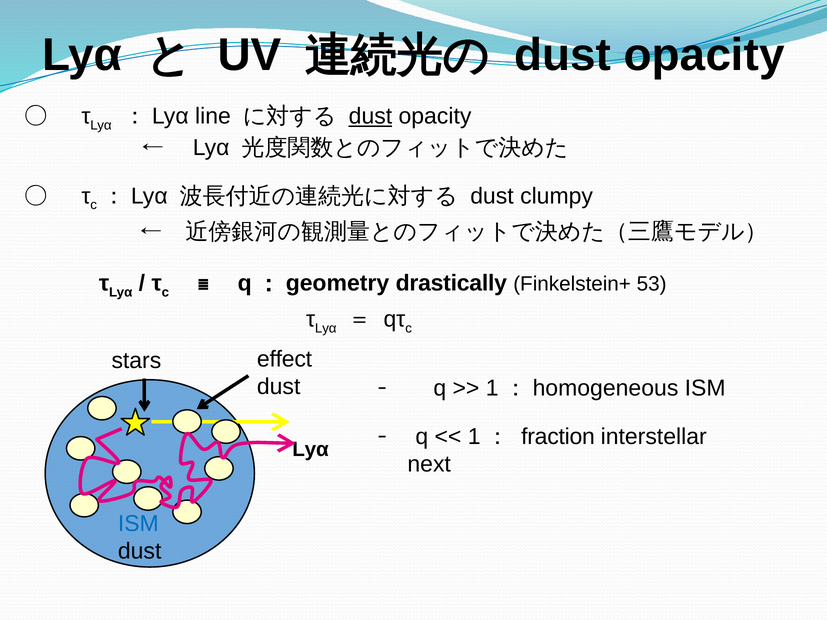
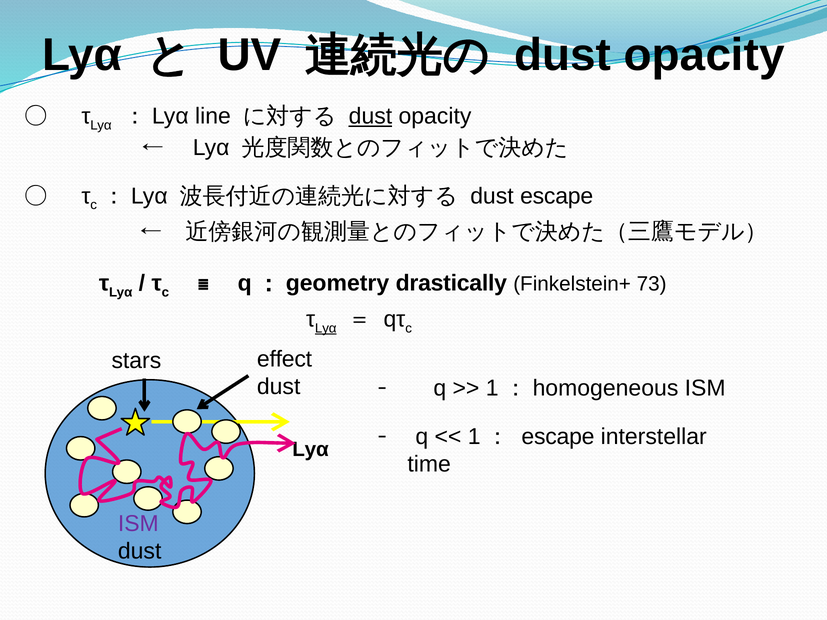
dust clumpy: clumpy -> escape (557, 196)
53: 53 -> 73 (652, 284)
Lyα underline: none -> present (326, 328)
1： fraction: fraction -> escape (558, 437)
next: next -> time (429, 464)
ISM colour: blue -> purple (138, 524)
